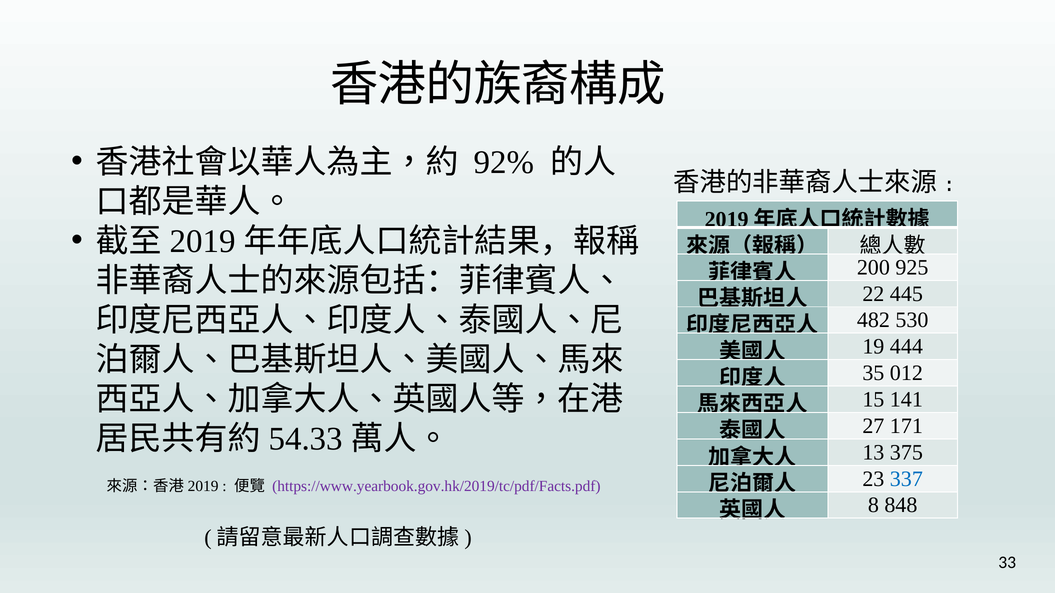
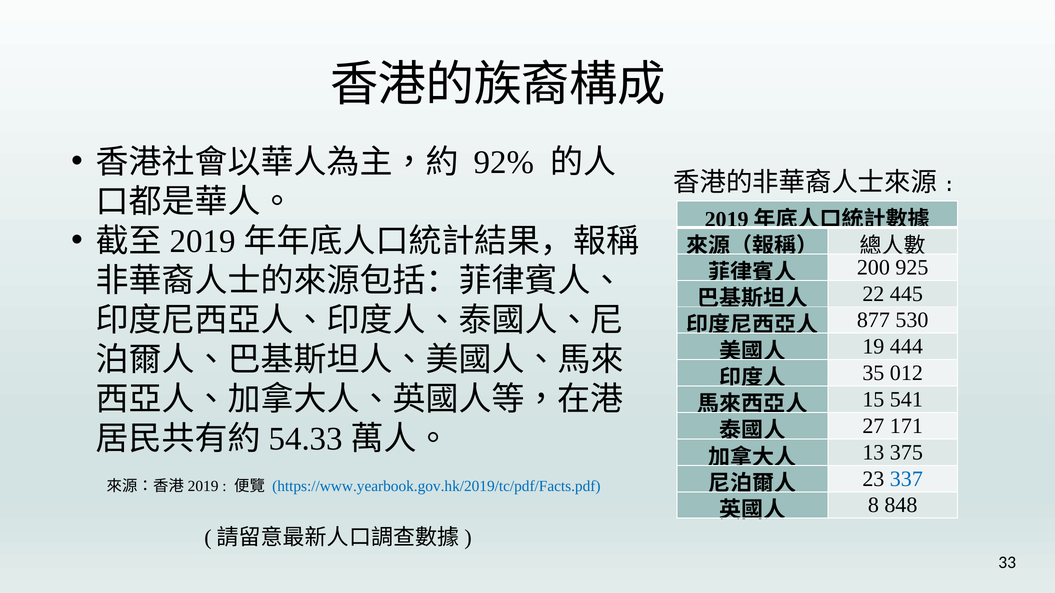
482: 482 -> 877 (873, 320)
141: 141 -> 541 (906, 400)
https://www.yearbook.gov.hk/2019/tc/pdf/Facts.pdf colour: purple -> blue (436, 487)
